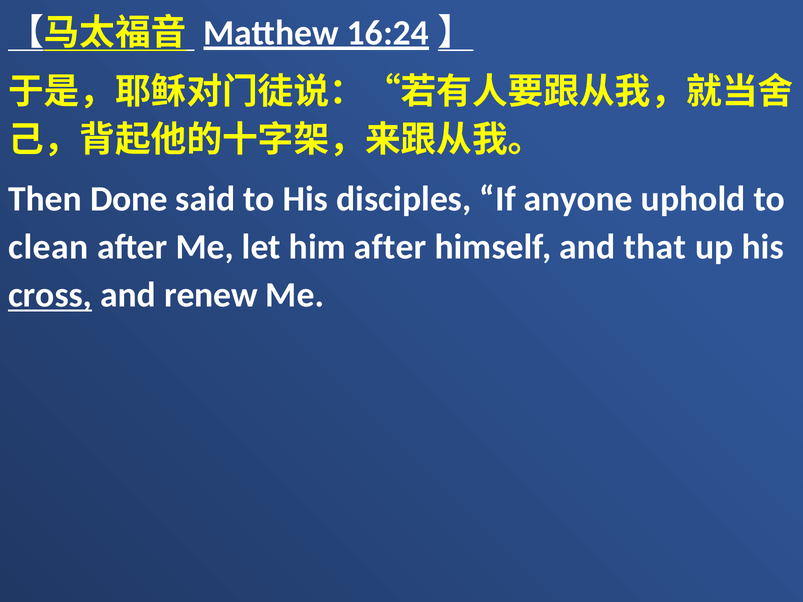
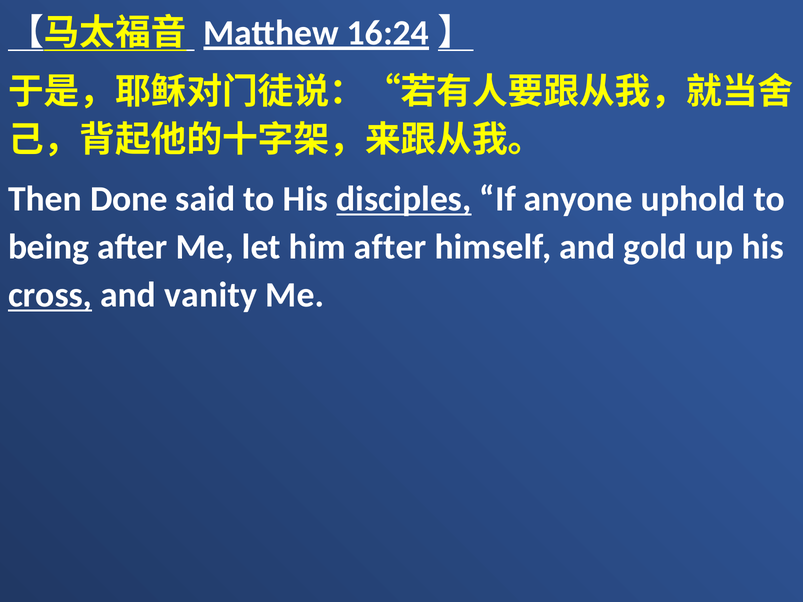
disciples underline: none -> present (404, 199)
clean: clean -> being (49, 247)
that: that -> gold (655, 247)
renew: renew -> vanity (211, 295)
